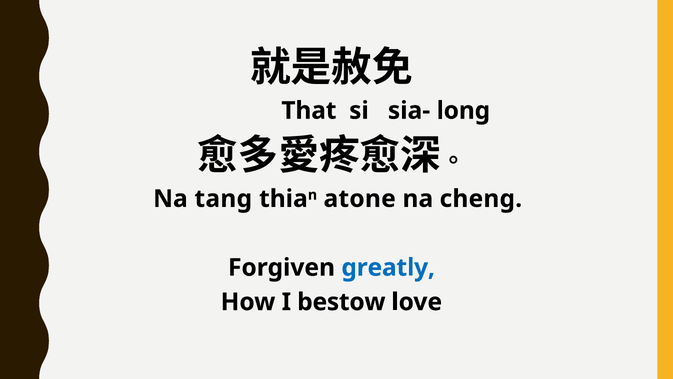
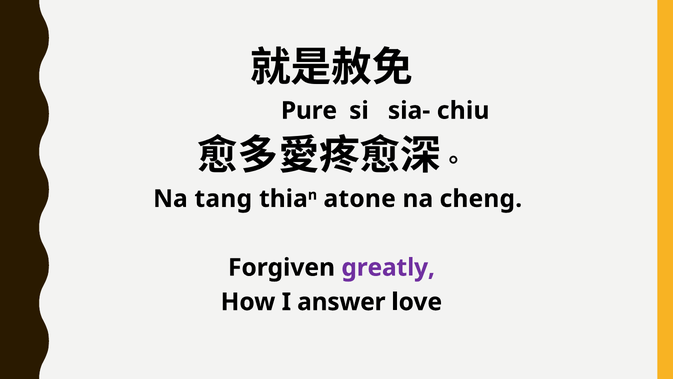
That: That -> Pure (309, 111)
long: long -> chiu (463, 111)
greatly colour: blue -> purple (388, 267)
bestow: bestow -> answer (341, 302)
